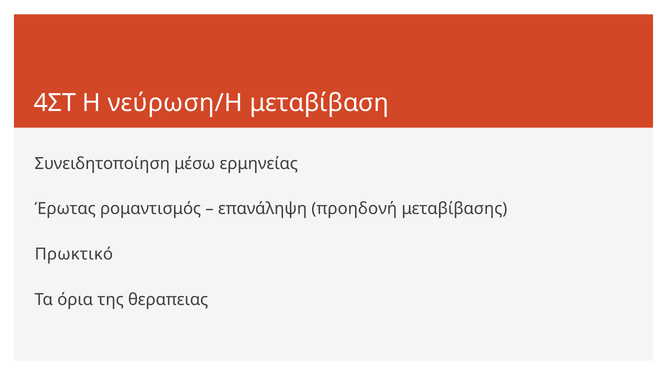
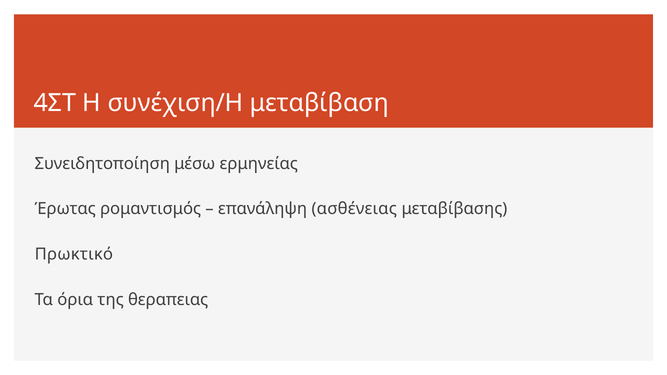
νεύρωση/Η: νεύρωση/Η -> συνέχιση/Η (175, 103)
προηδονή: προηδονή -> ασθένειας (354, 209)
